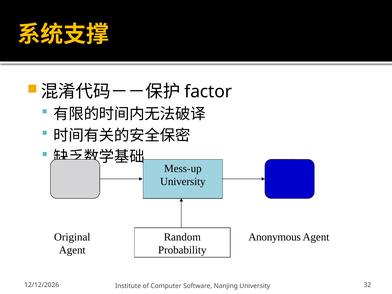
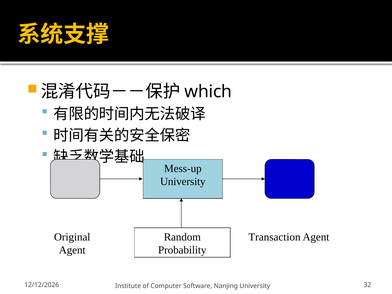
factor: factor -> which (208, 92)
Anonymous: Anonymous -> Transaction (274, 237)
